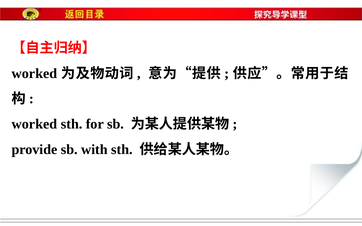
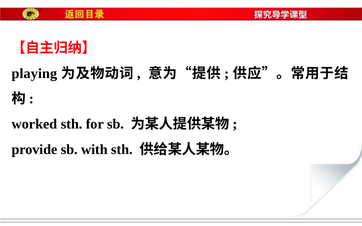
worked: worked -> playing (34, 73)
